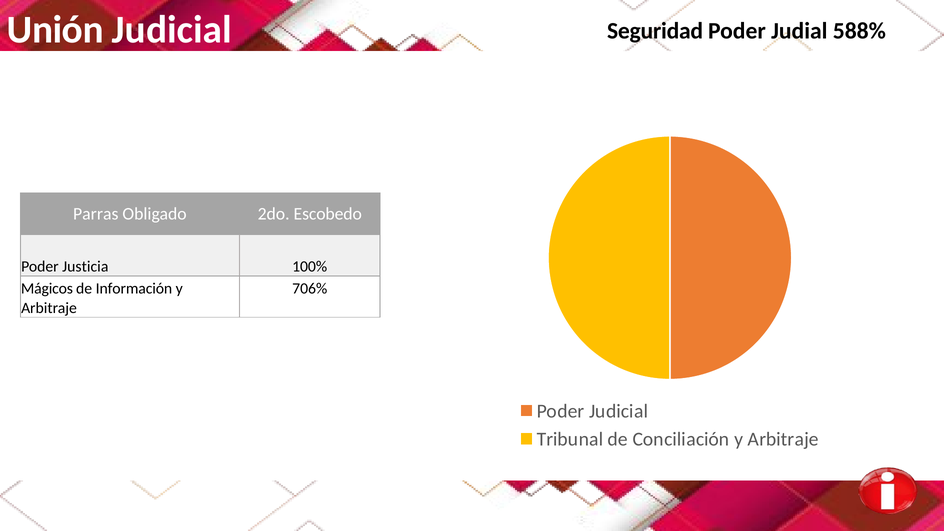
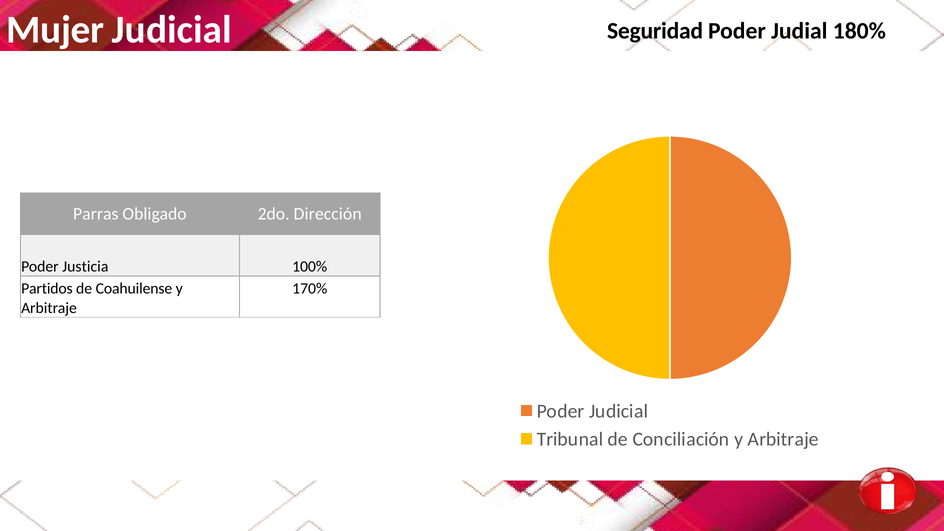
Unión: Unión -> Mujer (55, 30)
588%: 588% -> 180% (859, 31)
Escobedo: Escobedo -> Dirección (328, 214)
Mágicos: Mágicos -> Partidos (47, 289)
Información: Información -> Coahuilense (134, 289)
706%: 706% -> 170% (310, 289)
